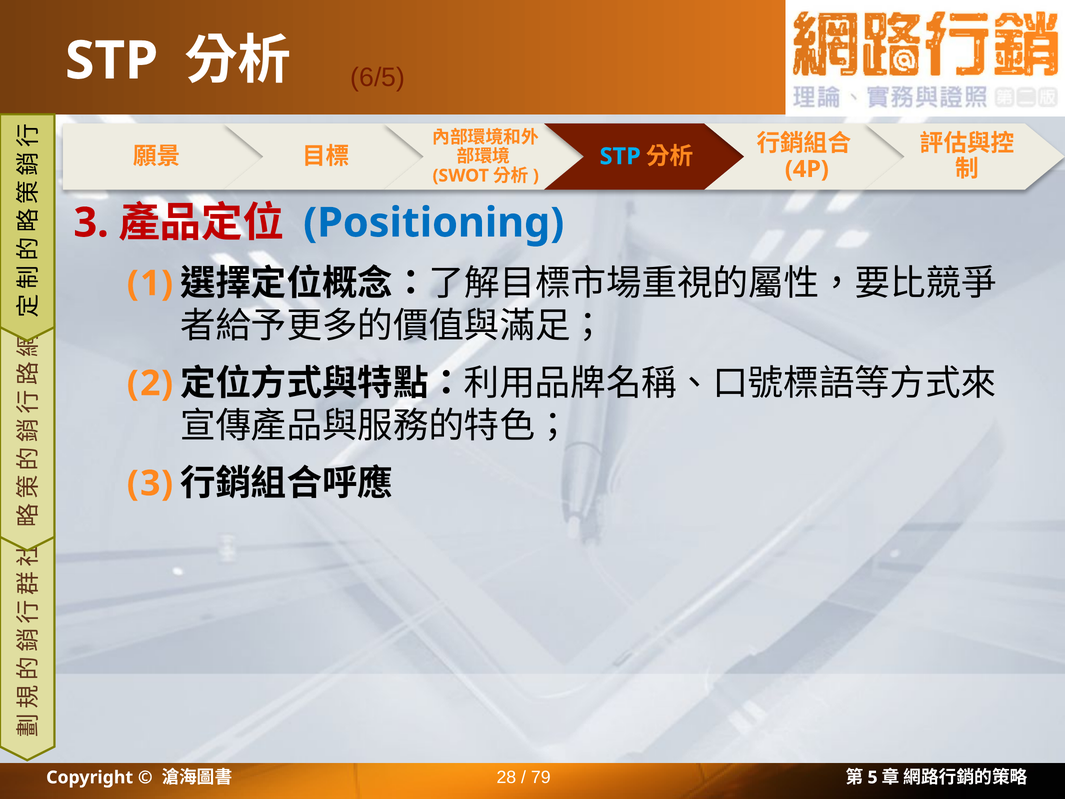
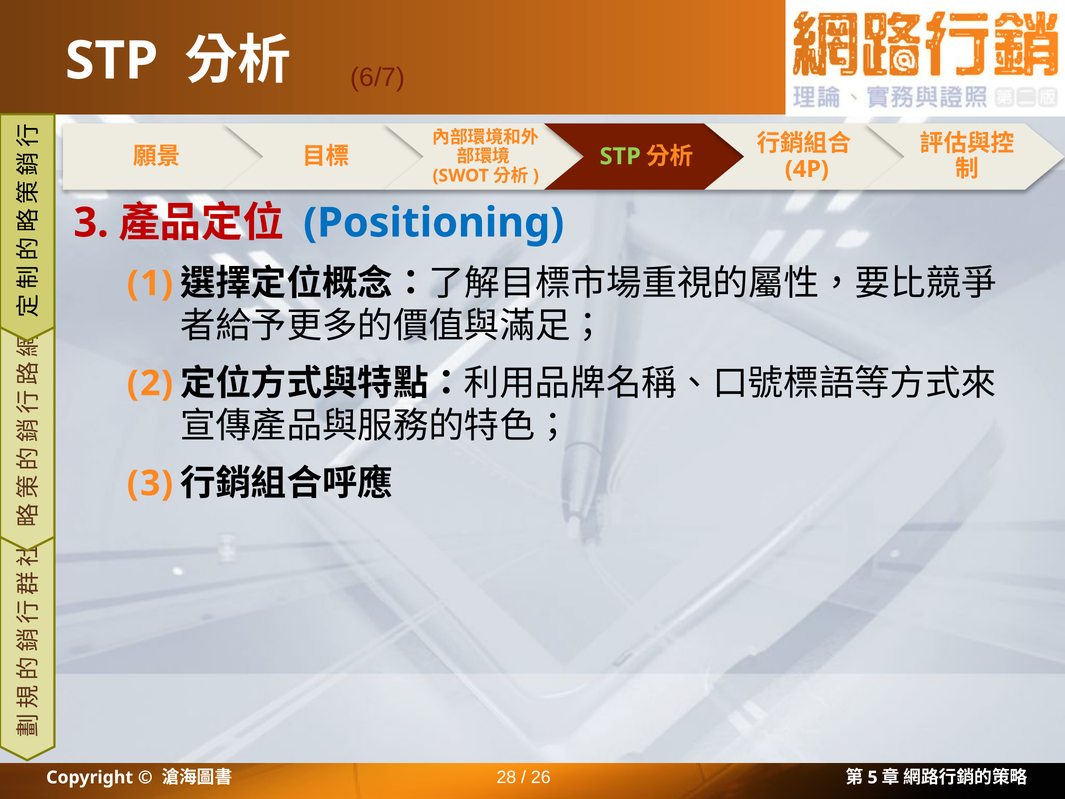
6/5: 6/5 -> 6/7 (378, 77)
STP colour: light blue -> light green (620, 156)
79: 79 -> 26 (541, 777)
